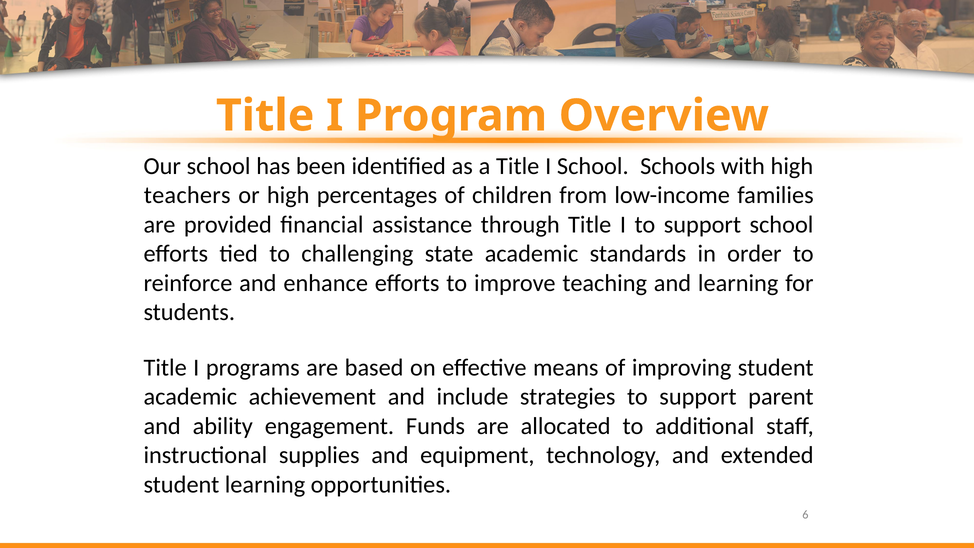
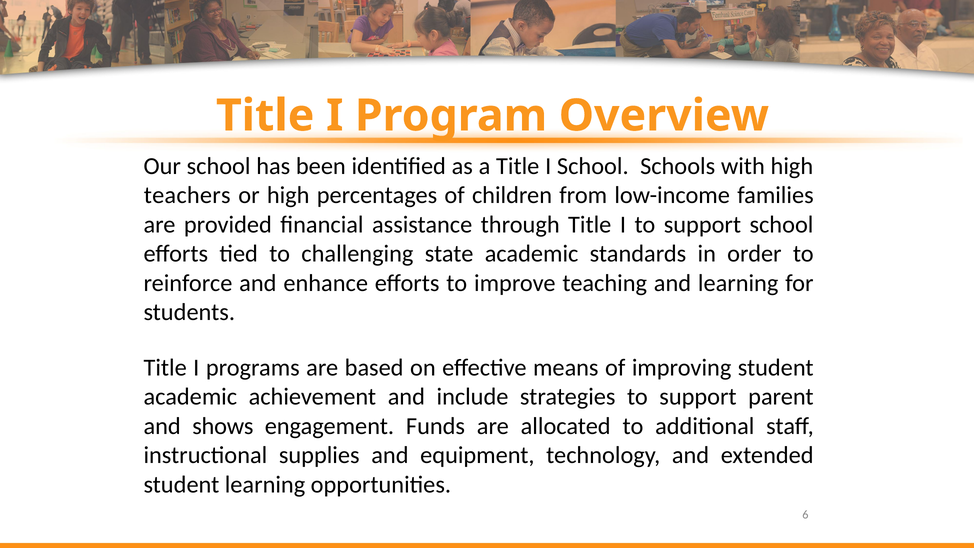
ability: ability -> shows (223, 426)
